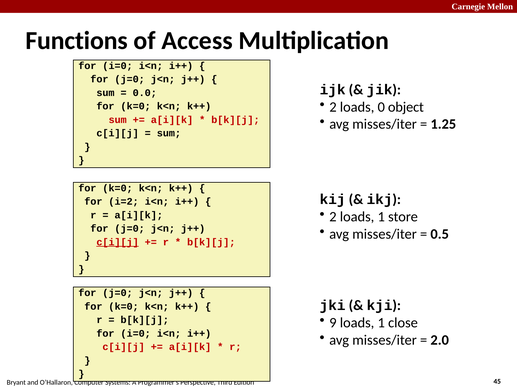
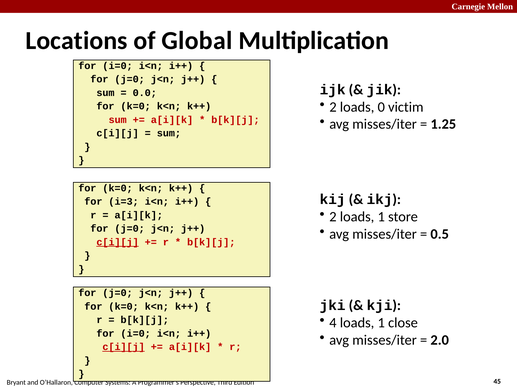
Functions: Functions -> Locations (76, 41)
Access: Access -> Global (197, 41)
object: object -> victim (406, 107)
i=2: i=2 -> i=3 (124, 202)
9: 9 -> 4 (333, 323)
c[i][j underline: none -> present (124, 347)
